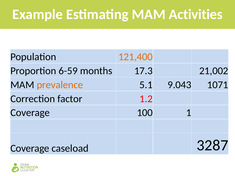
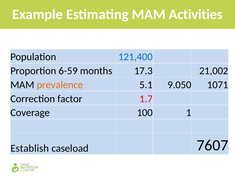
121,400 colour: orange -> blue (136, 57)
9.043: 9.043 -> 9.050 (179, 85)
1.2: 1.2 -> 1.7 (146, 99)
Coverage: Coverage -> Establish (30, 148)
3287: 3287 -> 7607 (212, 145)
